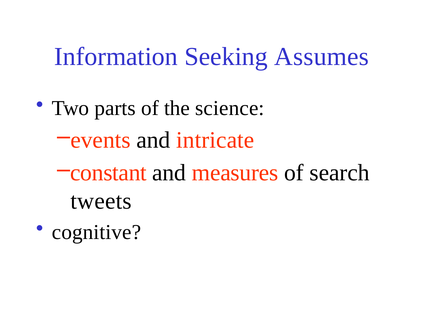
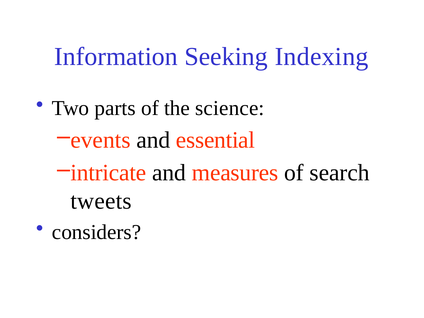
Assumes: Assumes -> Indexing (322, 57)
intricate: intricate -> essential (216, 140)
constant: constant -> intricate (108, 173)
cognitive: cognitive -> considers (97, 232)
